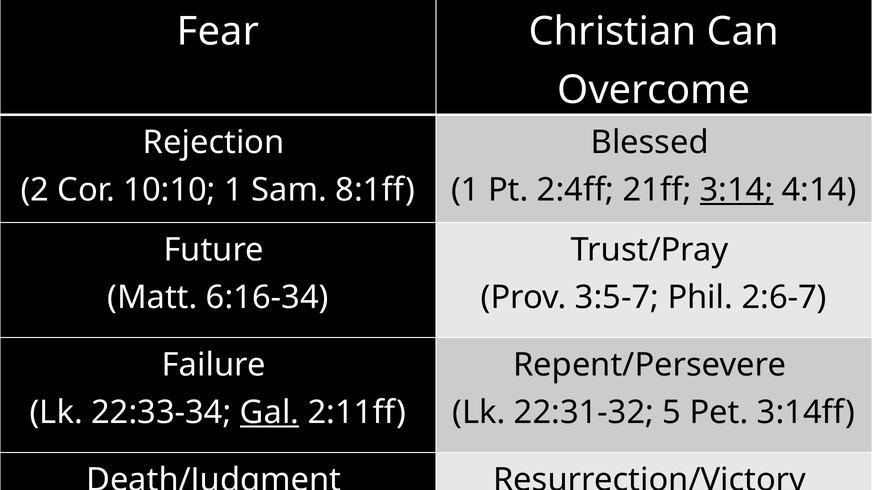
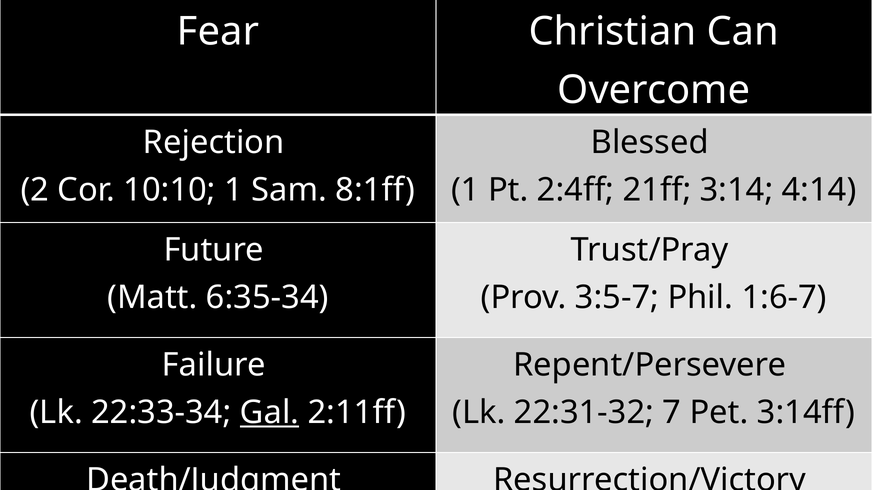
3:14 underline: present -> none (737, 190)
6:16-34: 6:16-34 -> 6:35-34 (267, 298)
2:6-7: 2:6-7 -> 1:6-7 (784, 298)
5: 5 -> 7 (672, 413)
